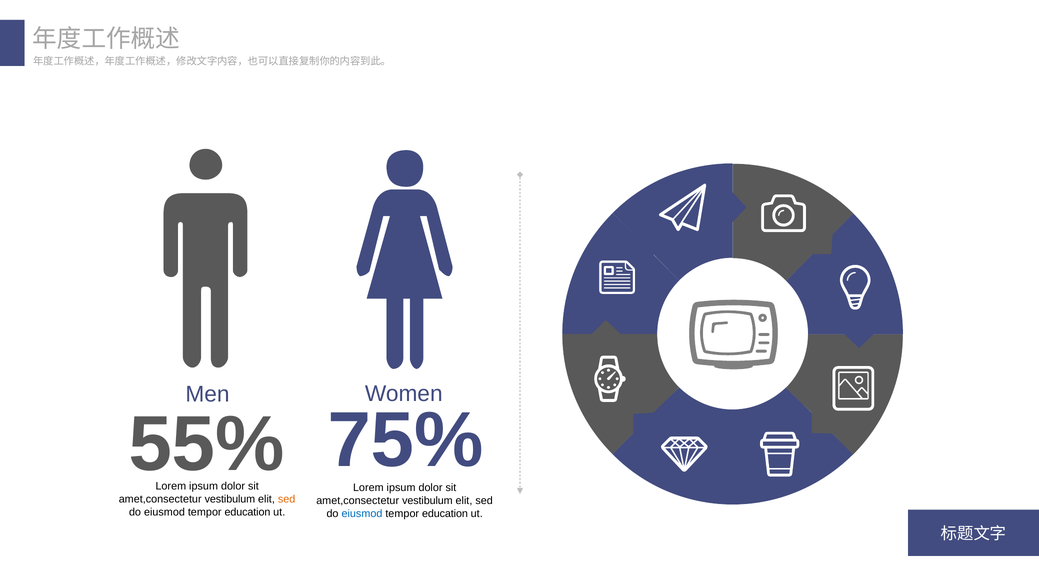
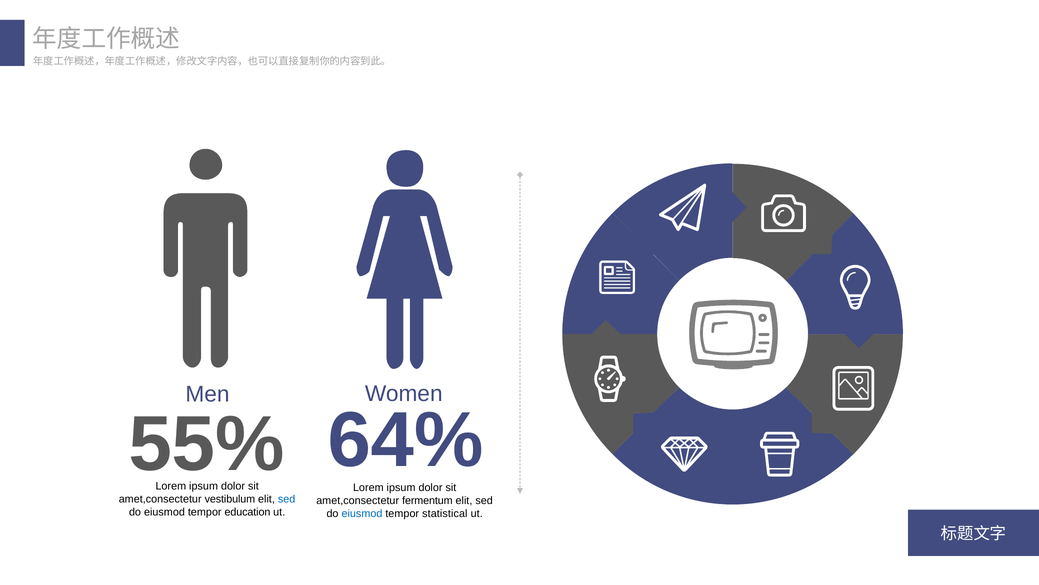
75%: 75% -> 64% (406, 440)
sed colour: orange -> blue (287, 499)
vestibulum: vestibulum -> fermentum (427, 500)
education: education -> statistical (445, 513)
